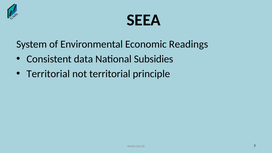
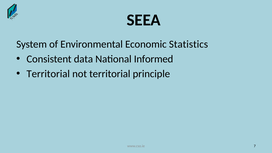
Readings: Readings -> Statistics (189, 44)
Subsidies: Subsidies -> Informed (154, 59)
